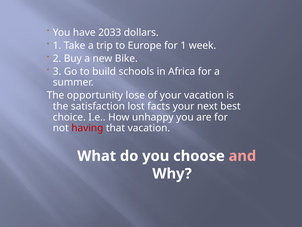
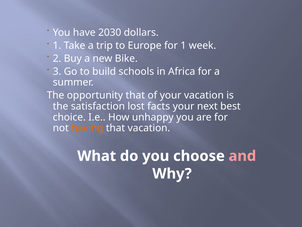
2033: 2033 -> 2030 (110, 32)
opportunity lose: lose -> that (135, 95)
having colour: red -> orange (87, 128)
